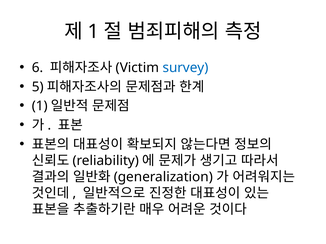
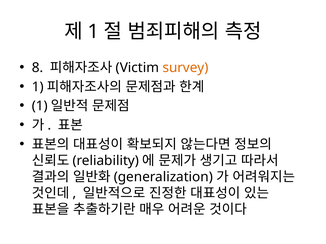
6: 6 -> 8 (37, 68)
survey colour: blue -> orange (185, 68)
5: 5 -> 1 (38, 87)
